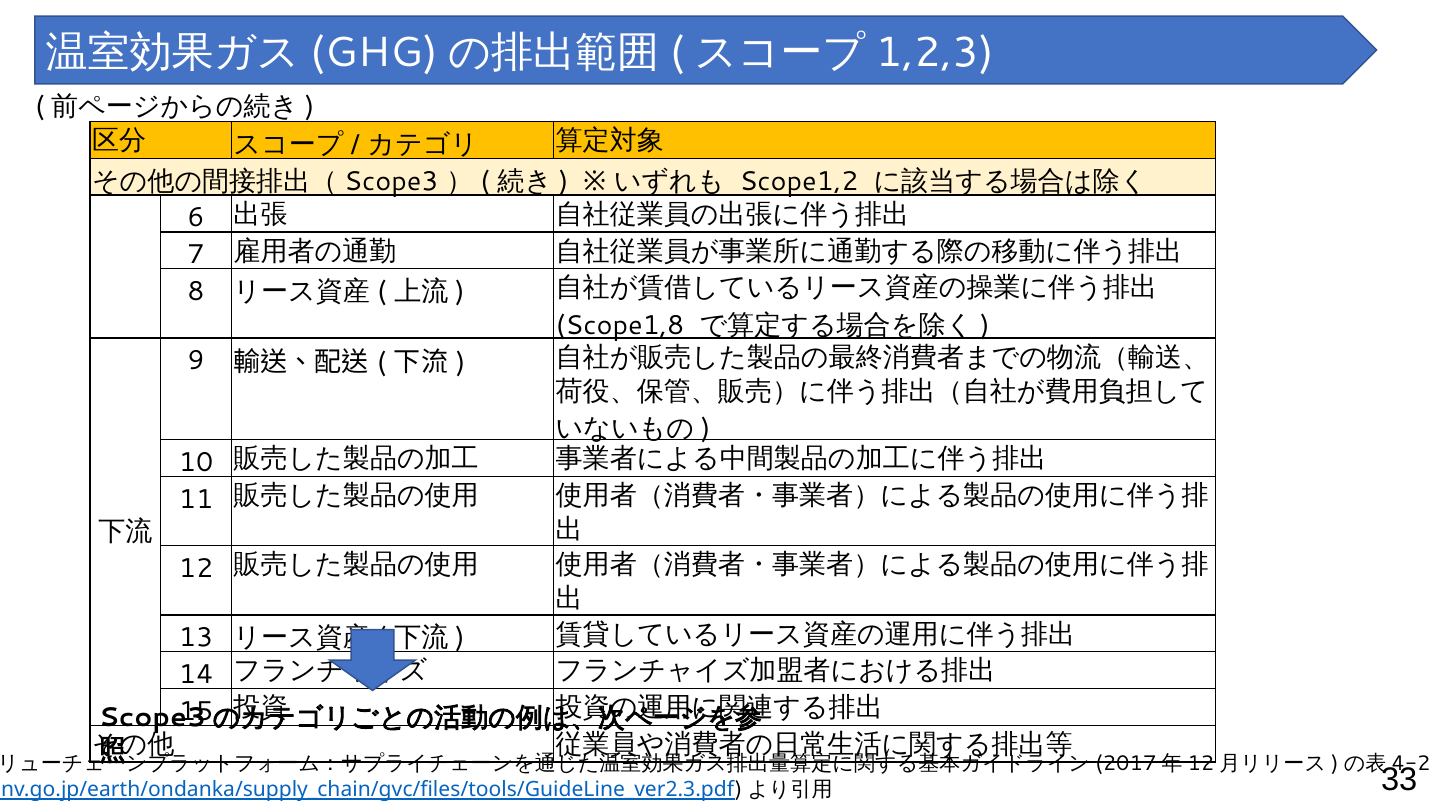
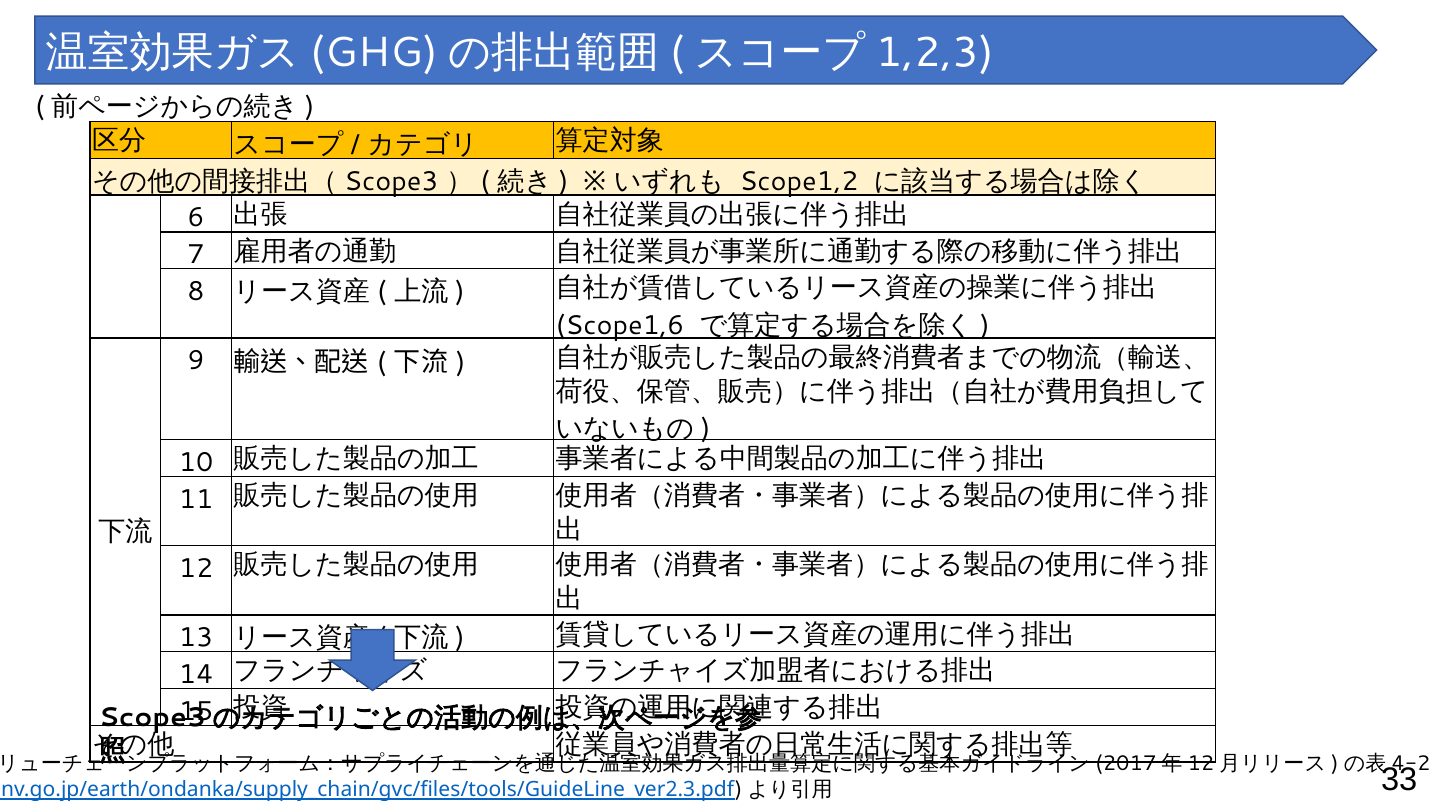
Scope1,8: Scope1,8 -> Scope1,6 (620, 325)
